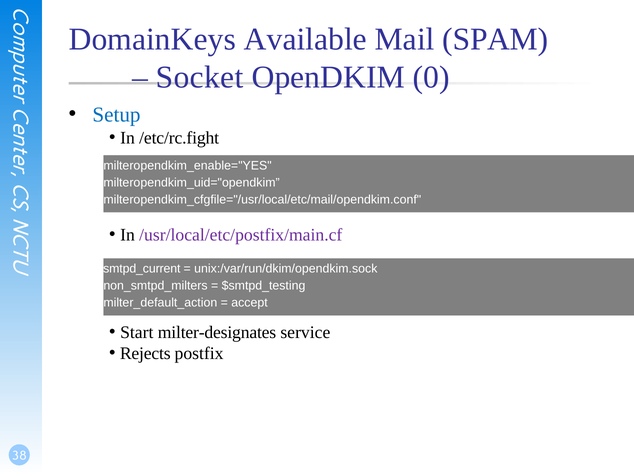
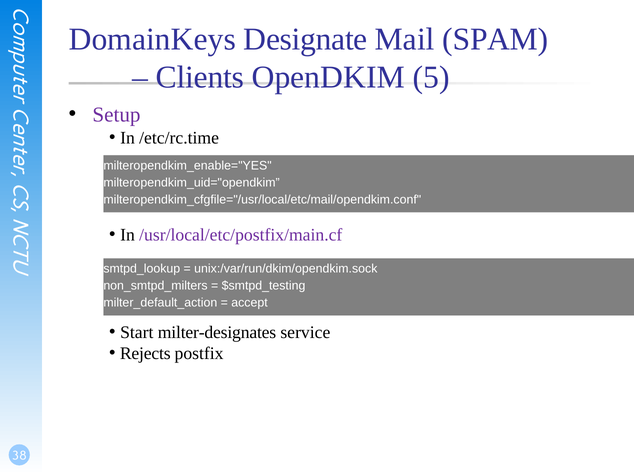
Available: Available -> Designate (305, 39)
Socket: Socket -> Clients (200, 77)
0: 0 -> 5 (431, 77)
Setup colour: blue -> purple (117, 115)
/etc/rc.fight: /etc/rc.fight -> /etc/rc.time (179, 138)
smtpd_current: smtpd_current -> smtpd_lookup (142, 269)
